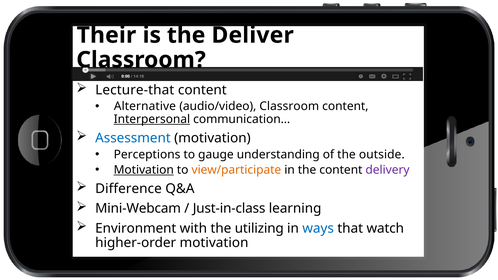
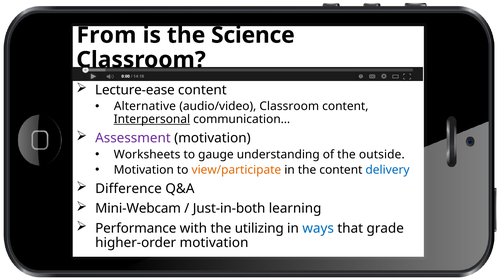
Their: Their -> From (106, 35)
Deliver: Deliver -> Science (253, 35)
Lecture-that: Lecture-that -> Lecture-ease (135, 90)
Assessment colour: blue -> purple (133, 138)
Perceptions: Perceptions -> Worksheets (147, 154)
Motivation underline: present -> none (144, 170)
delivery colour: purple -> blue (388, 170)
Just-in-class: Just-in-class -> Just-in-both (229, 209)
Environment: Environment -> Performance (136, 228)
watch: watch -> grade (385, 228)
